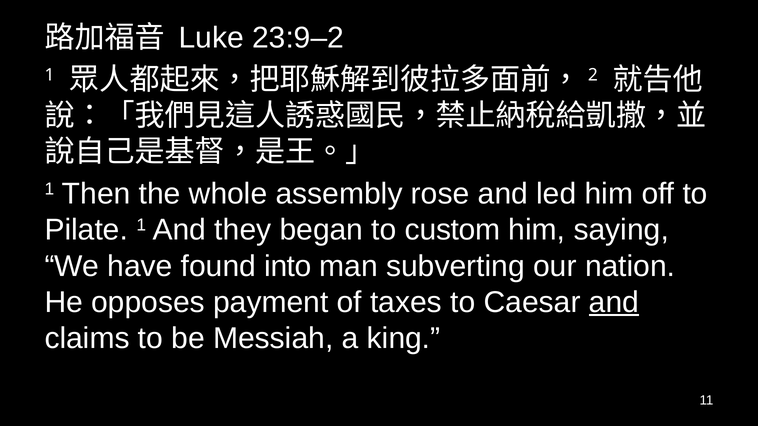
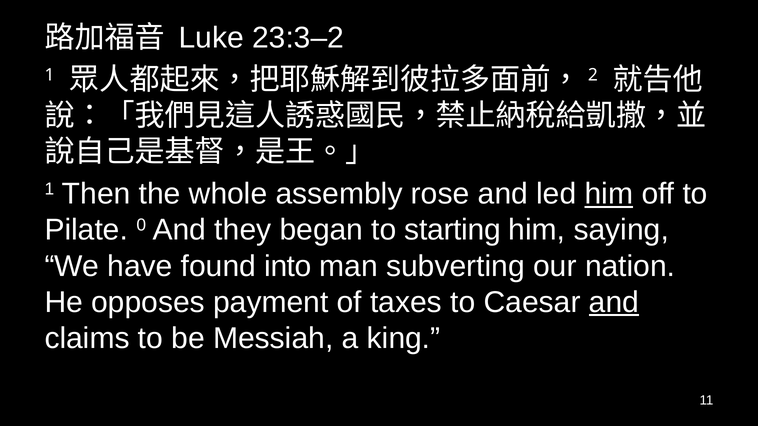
23:9–2: 23:9–2 -> 23:3–2 (298, 38)
him underline: none -> present (609, 194)
Pilate 1: 1 -> 0 (141, 225)
custom: custom -> starting (453, 230)
